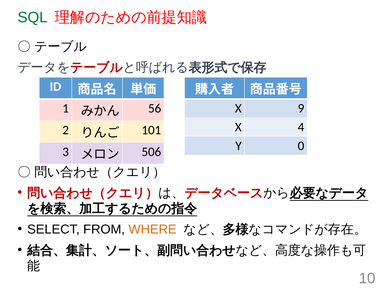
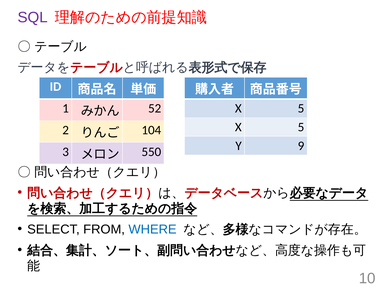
SQL colour: green -> purple (33, 17)
56: 56 -> 52 (155, 108)
9: 9 -> 5 (301, 108)
4: 4 -> 5 (301, 127)
101: 101 -> 104 (151, 130)
0: 0 -> 9 (301, 146)
506: 506 -> 550 (151, 152)
WHERE colour: orange -> blue (153, 229)
